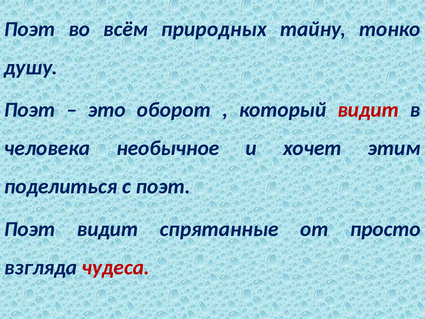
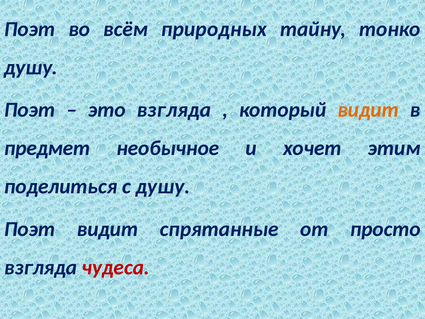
это оборот: оборот -> взгляда (174, 110)
видит colour: red -> orange (368, 110)
человека: человека -> предмет (47, 148)
с поэт: поэт -> душу (163, 186)
